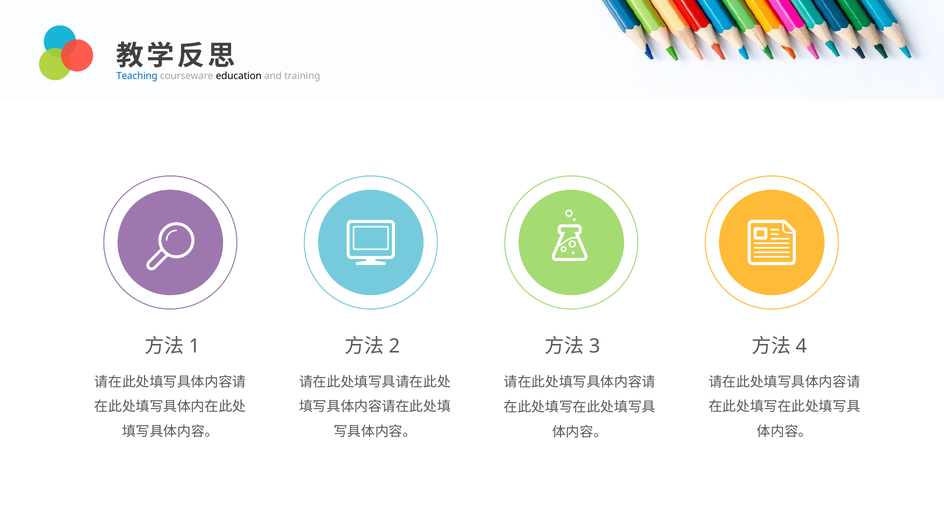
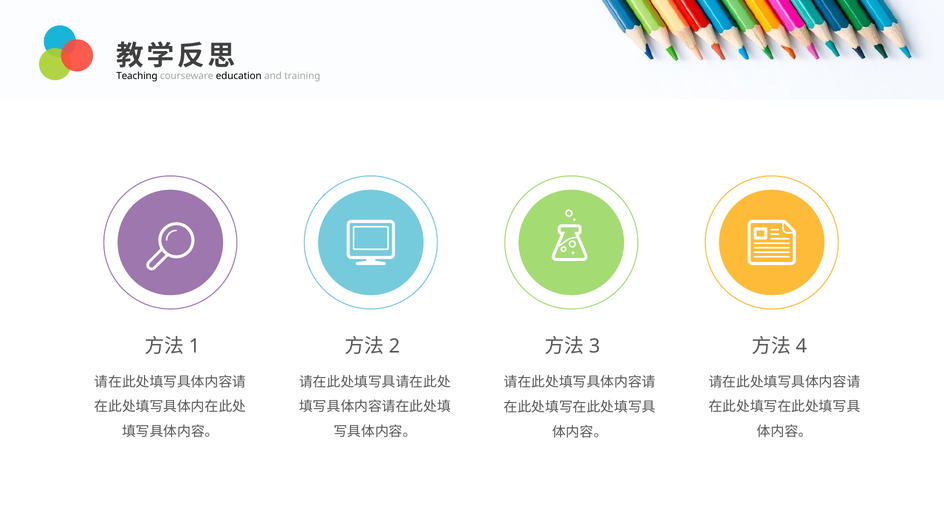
Teaching colour: blue -> black (137, 76)
